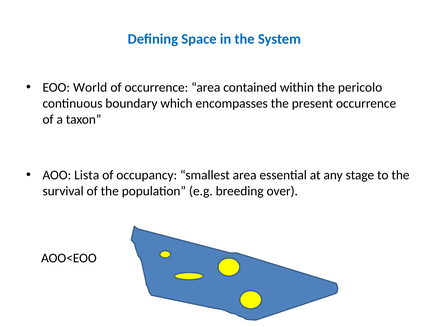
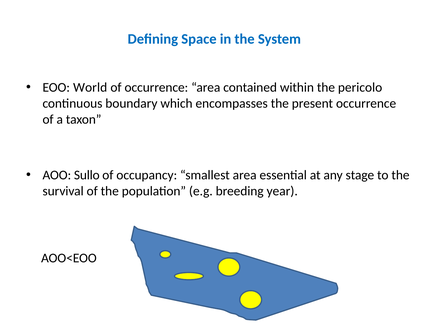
Lista: Lista -> Sullo (87, 175)
over: over -> year (282, 191)
